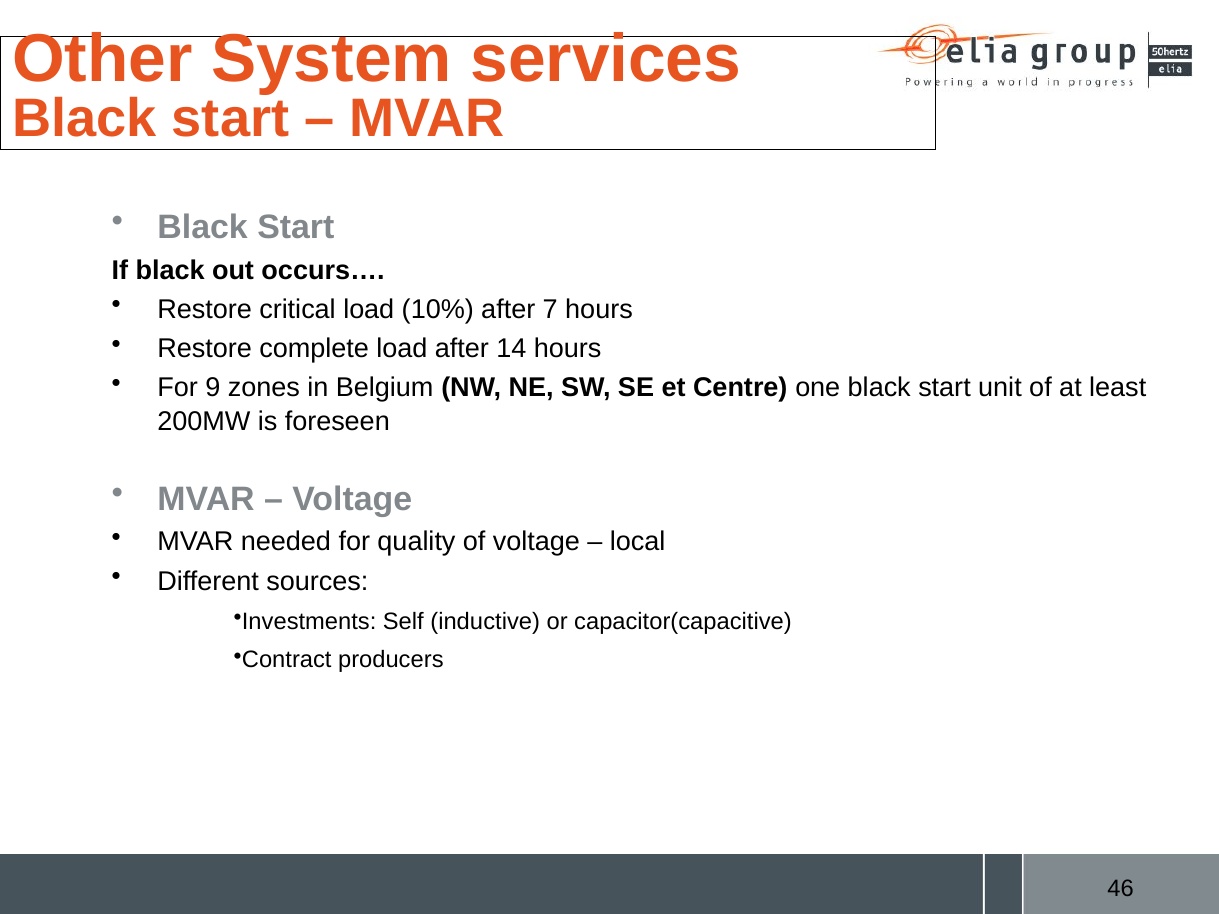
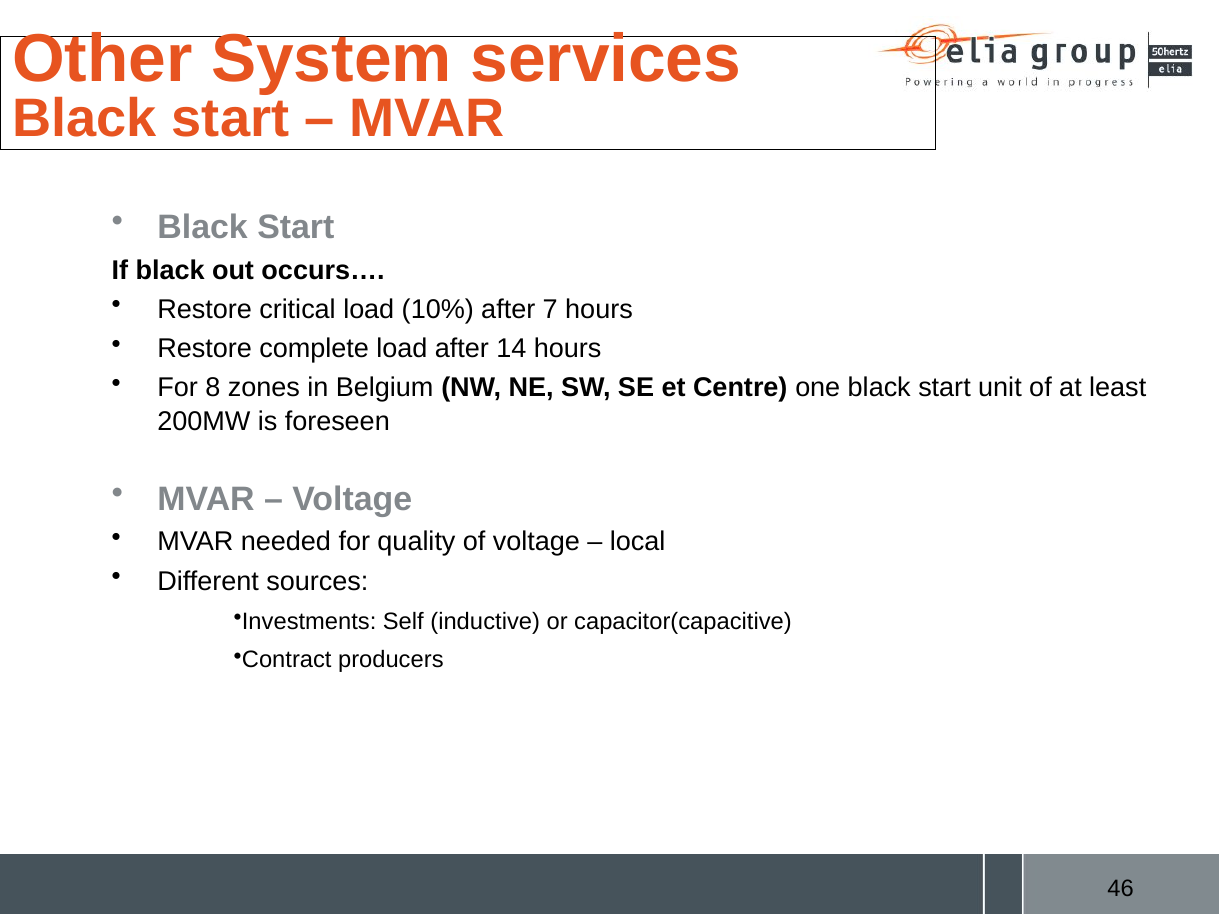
9: 9 -> 8 (213, 388)
